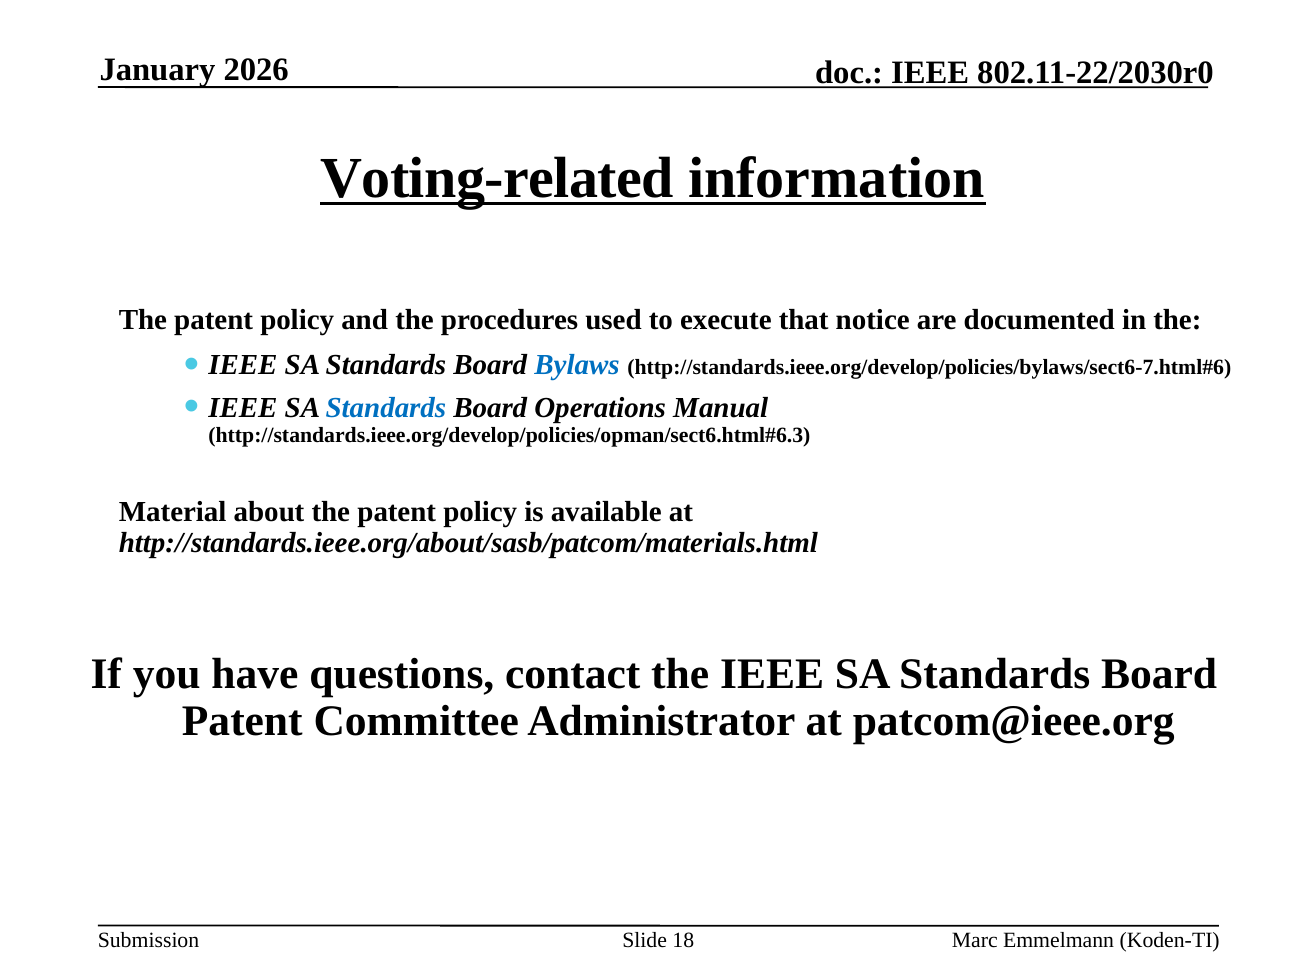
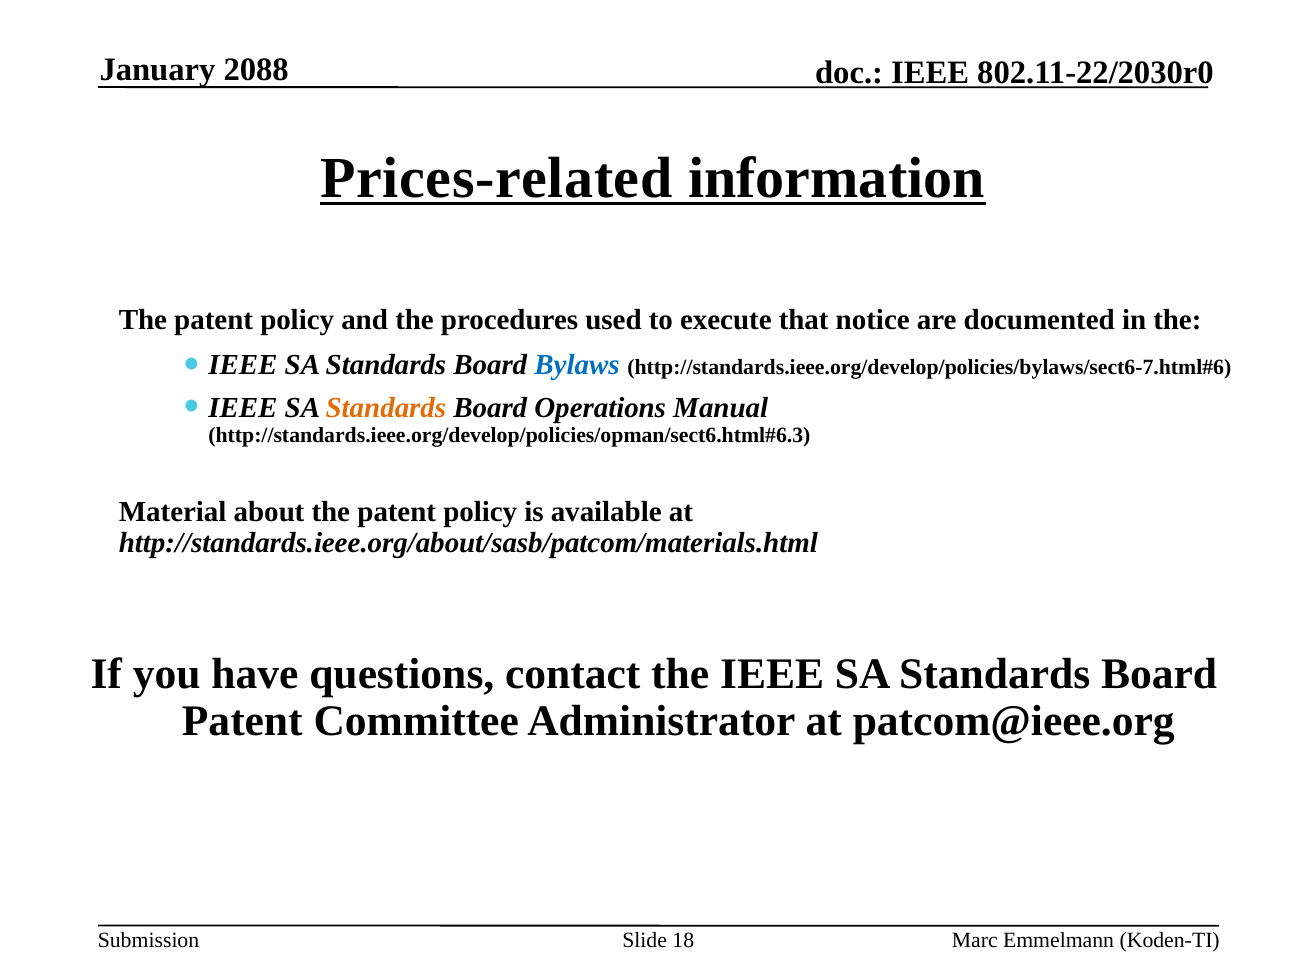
2026: 2026 -> 2088 (256, 69)
Voting-related: Voting-related -> Prices-related (497, 178)
Standards colour: blue -> orange (386, 407)
